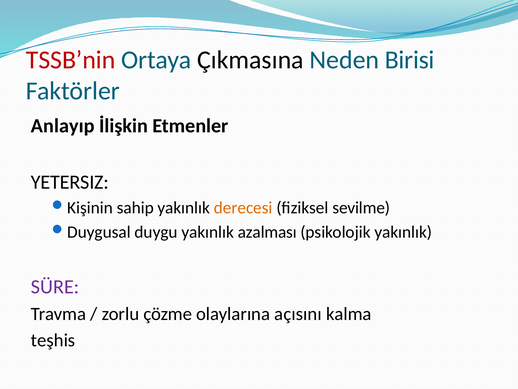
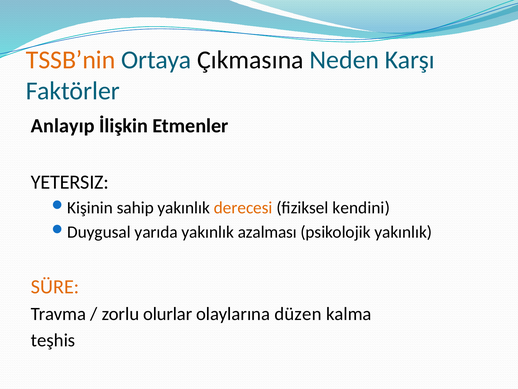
TSSB’nin colour: red -> orange (71, 60)
Birisi: Birisi -> Karşı (410, 60)
sevilme: sevilme -> kendini (361, 208)
duygu: duygu -> yarıda (156, 232)
SÜRE colour: purple -> orange (55, 287)
çözme: çözme -> olurlar (168, 314)
açısını: açısını -> düzen (298, 314)
